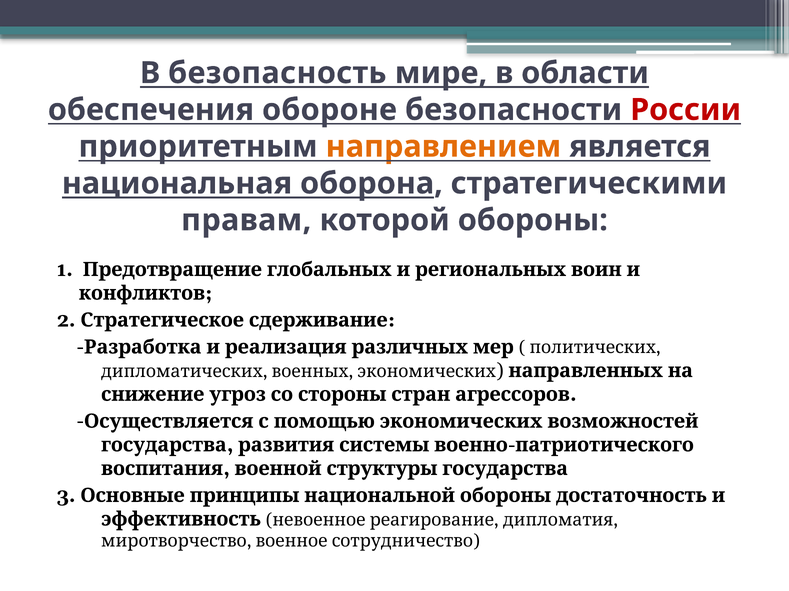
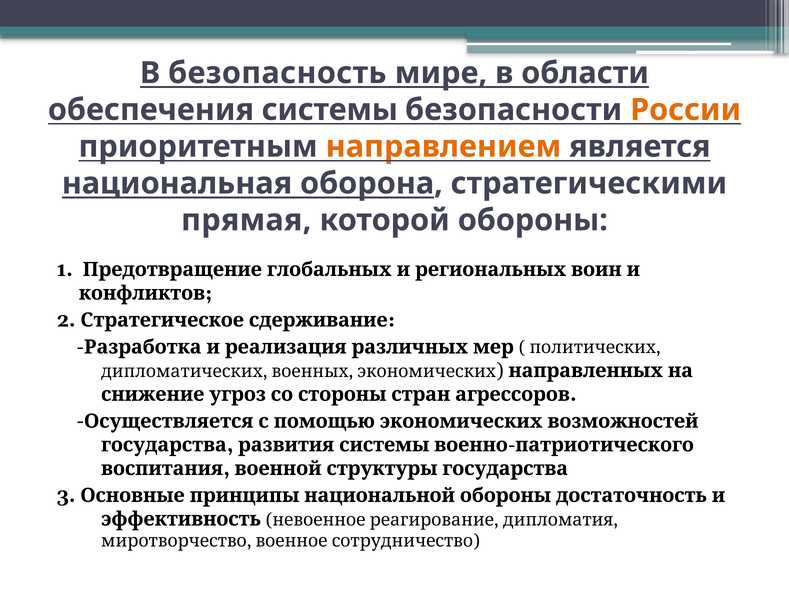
обеспечения обороне: обороне -> системы (330, 110)
России colour: red -> orange (686, 110)
правам: правам -> прямая (246, 220)
